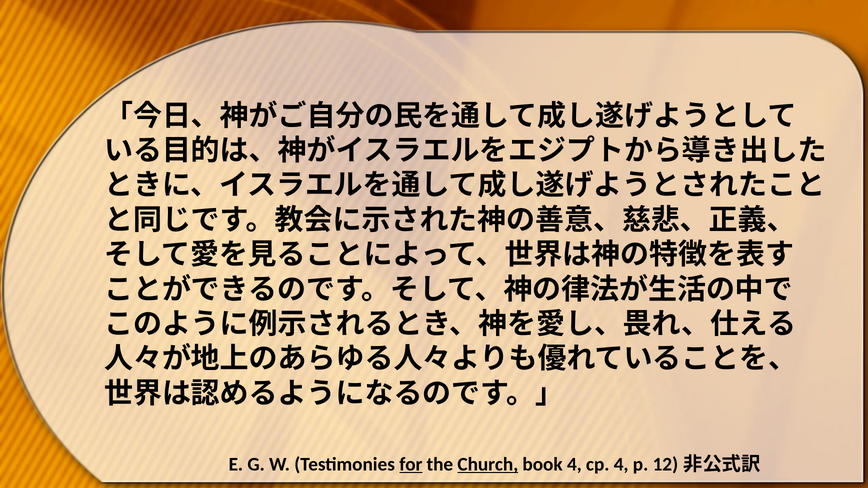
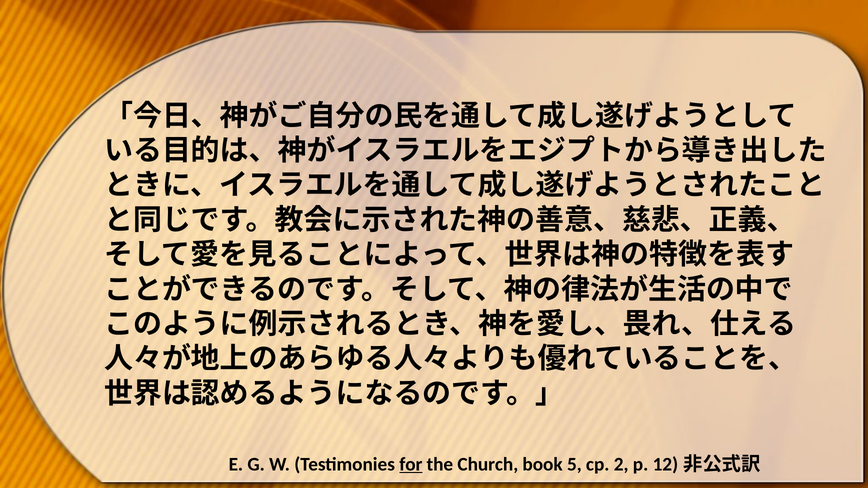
Church underline: present -> none (488, 464)
book 4: 4 -> 5 (574, 464)
cp 4: 4 -> 2 (621, 464)
